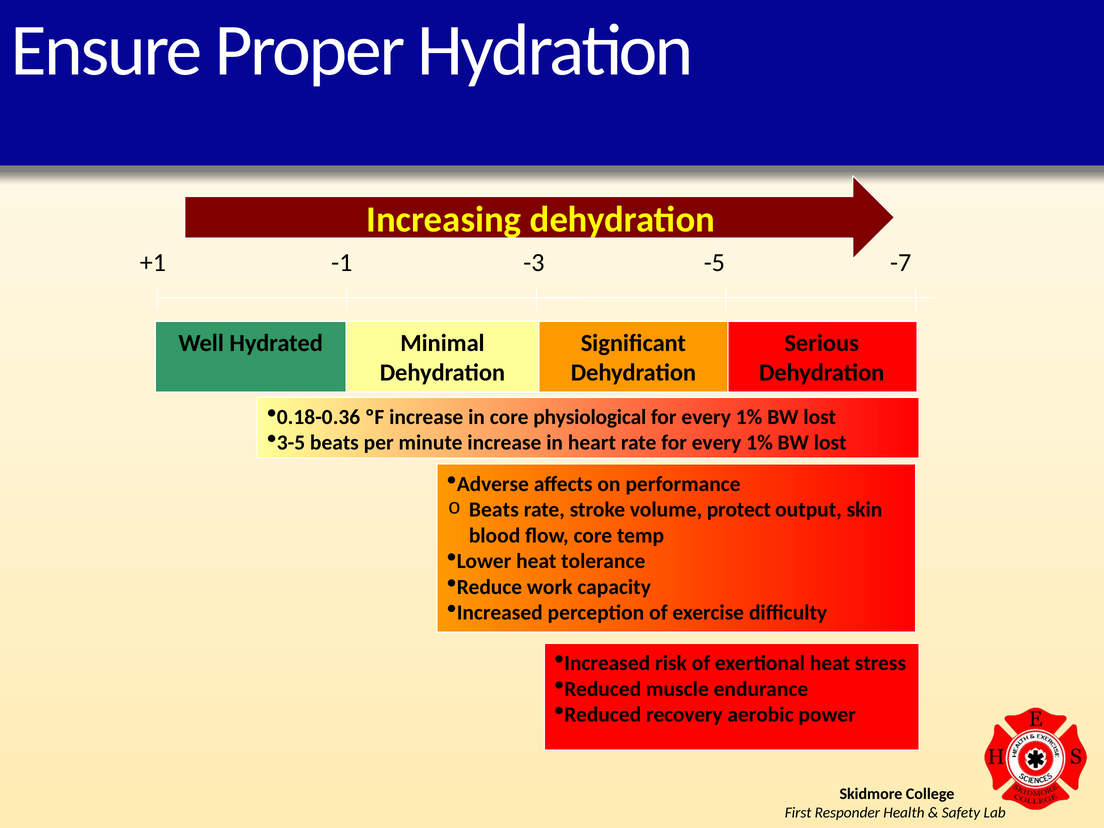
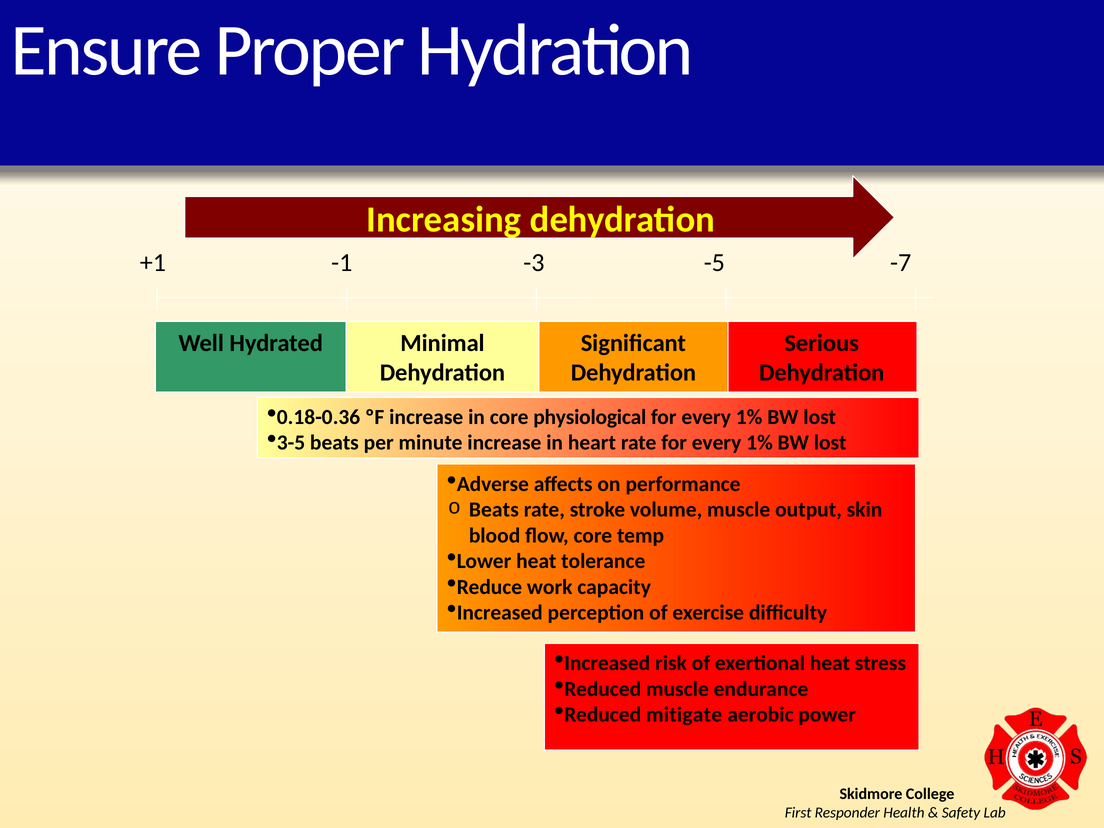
volume protect: protect -> muscle (739, 510)
recovery: recovery -> mitigate (684, 715)
